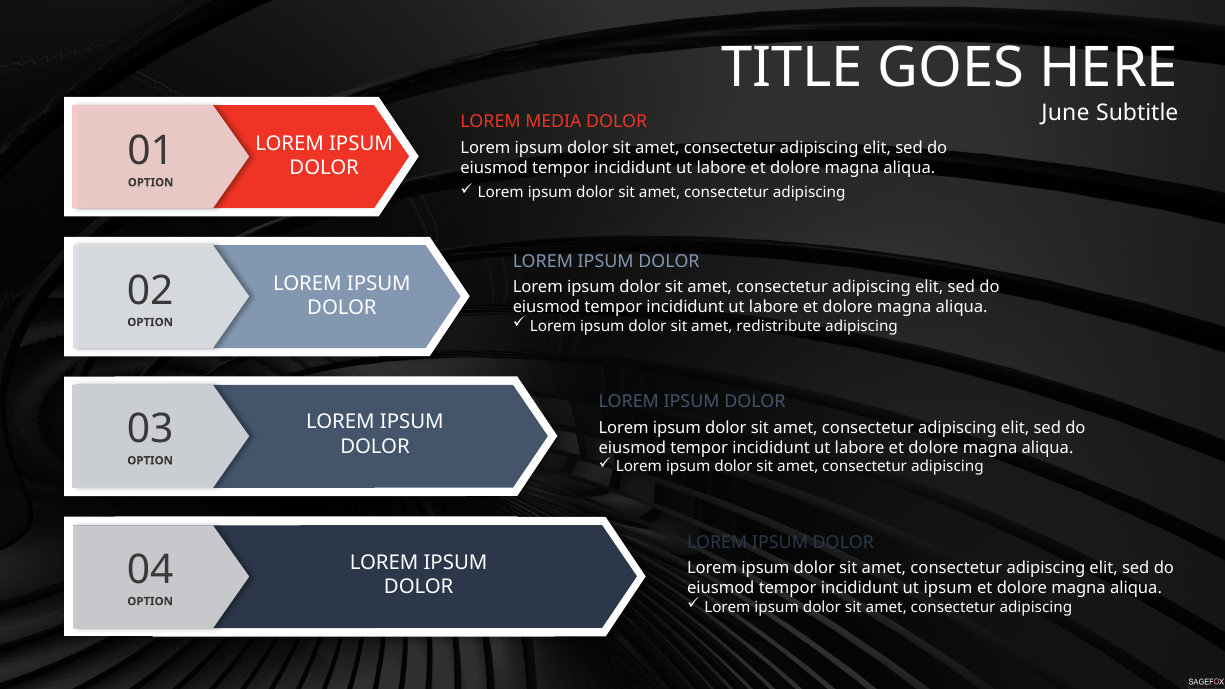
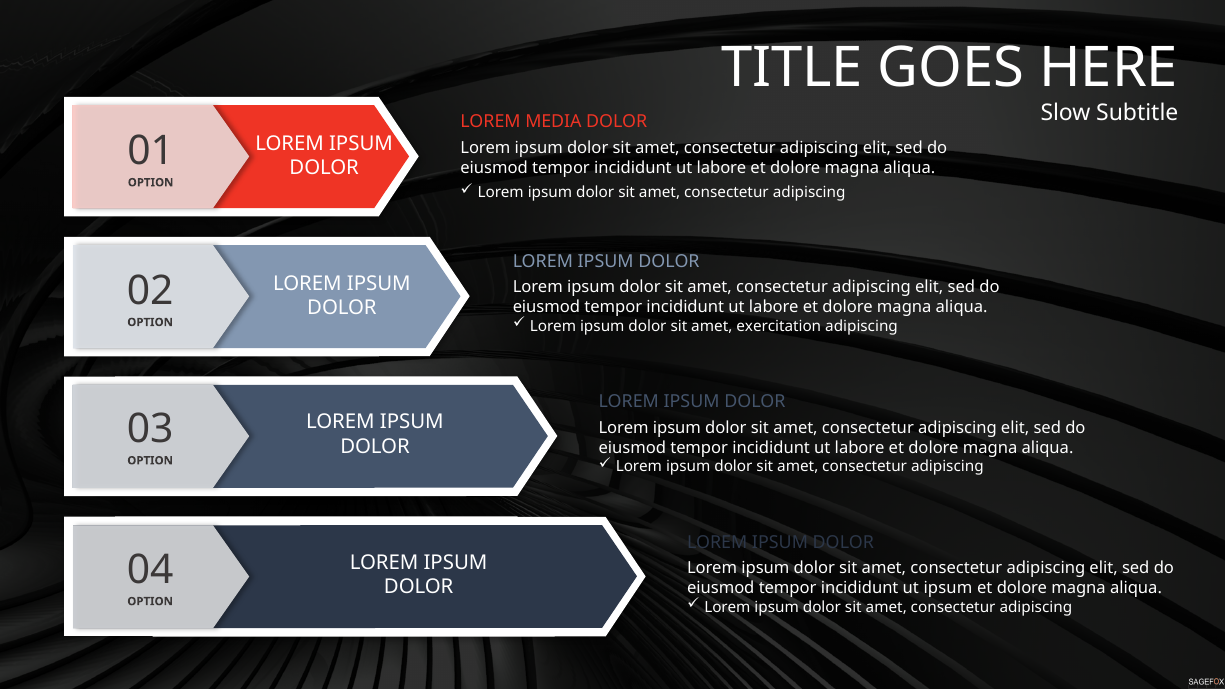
June: June -> Slow (1066, 113)
redistribute: redistribute -> exercitation (779, 326)
